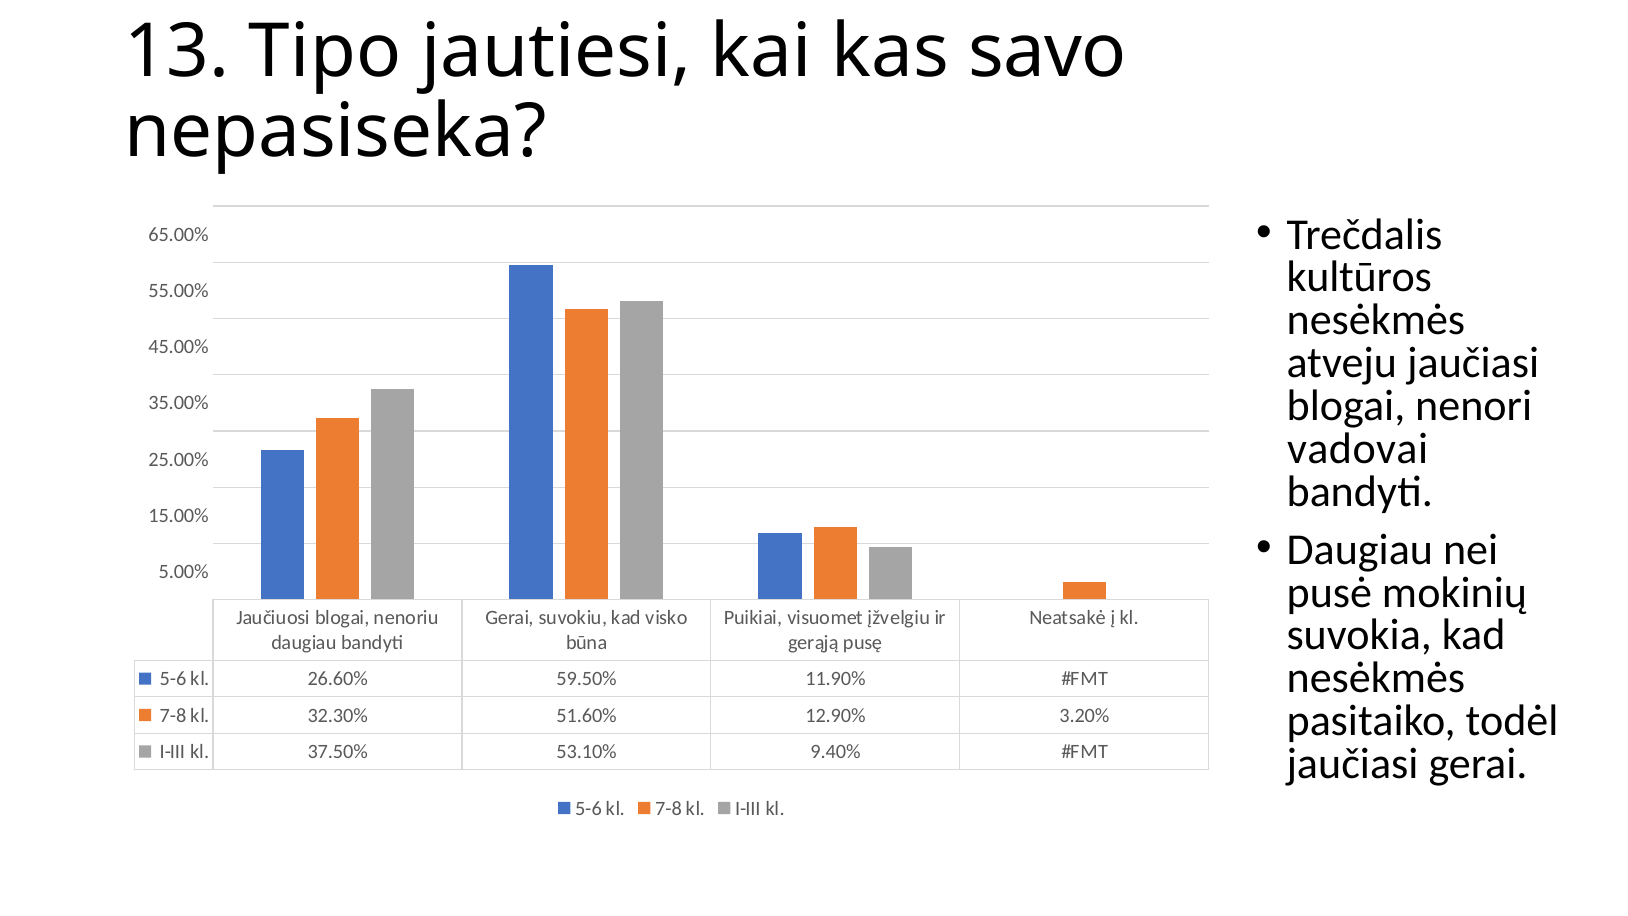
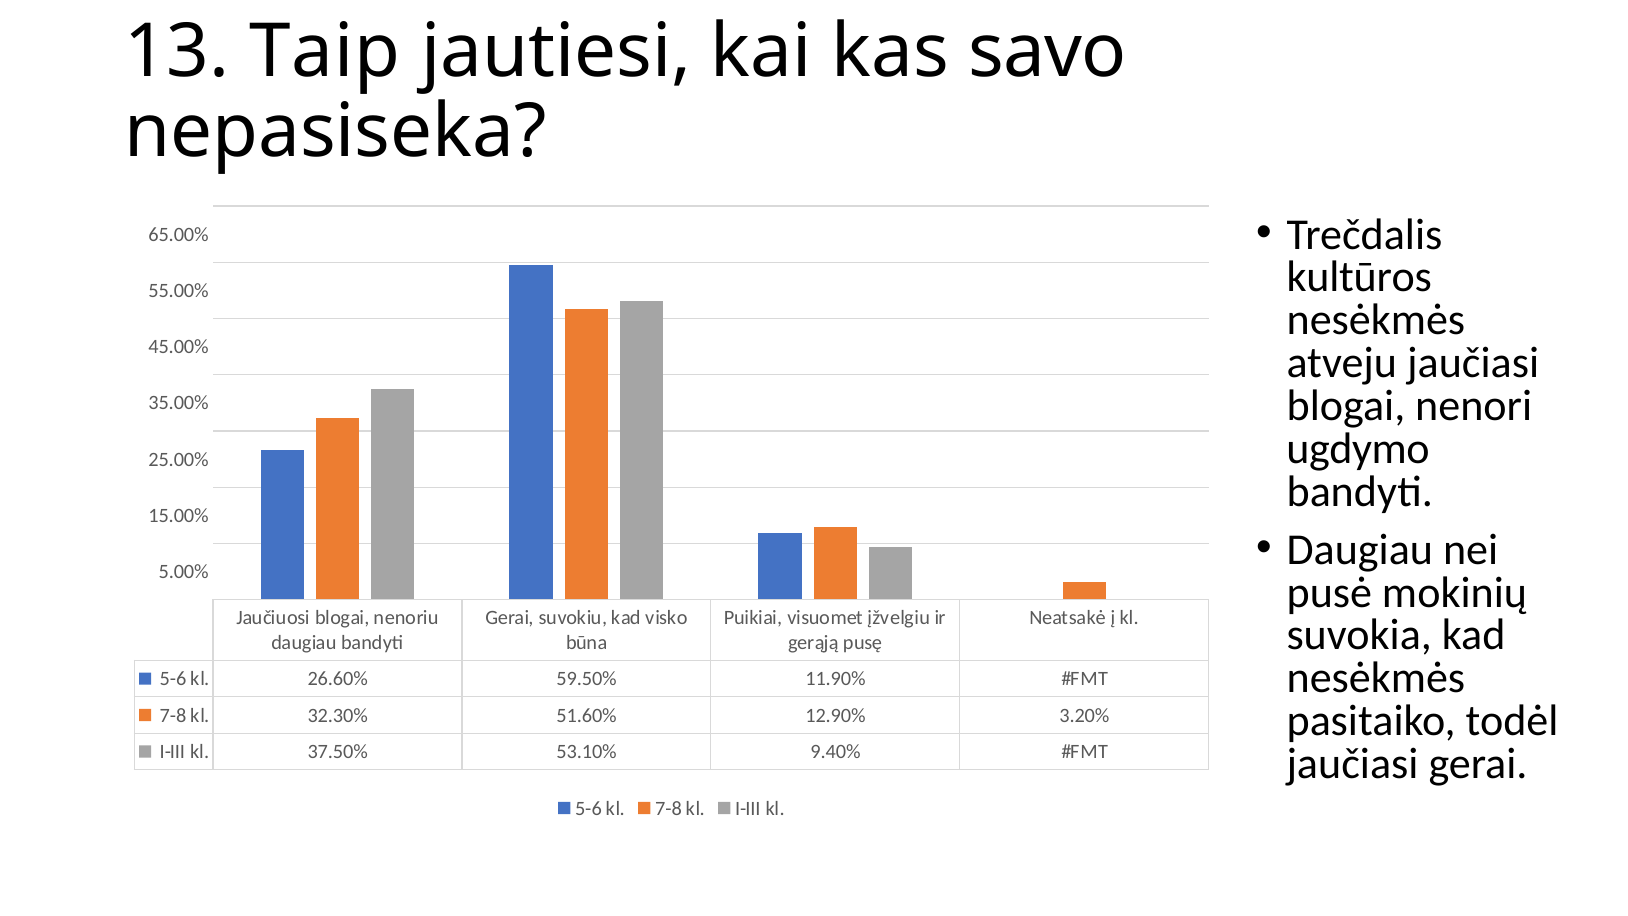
Tipo: Tipo -> Taip (325, 52)
vadovai: vadovai -> ugdymo (1358, 449)
